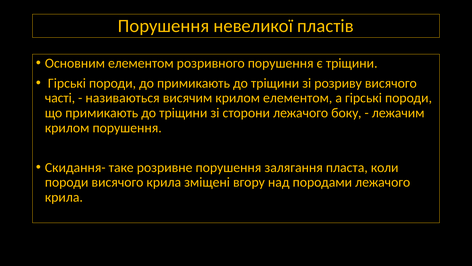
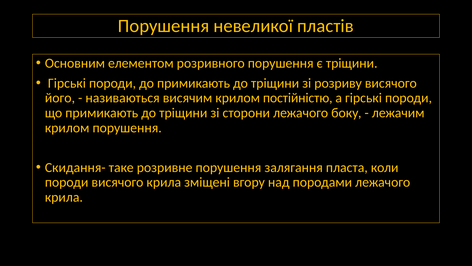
часті: часті -> його (60, 98)
крилом елементом: елементом -> постійністю (298, 98)
